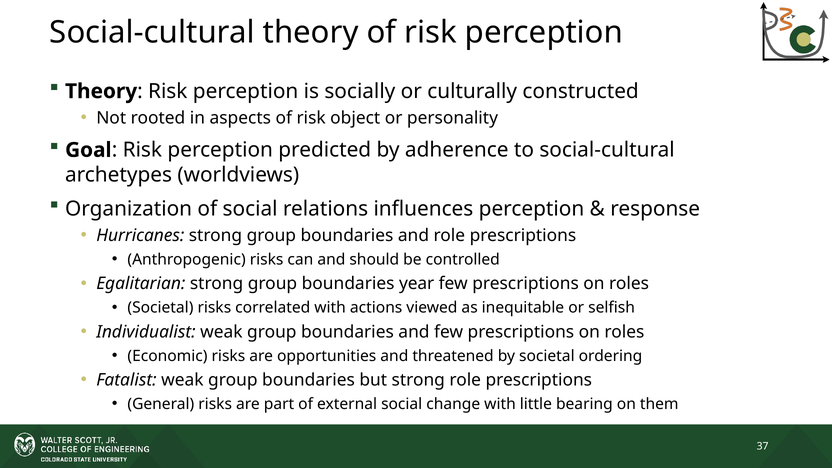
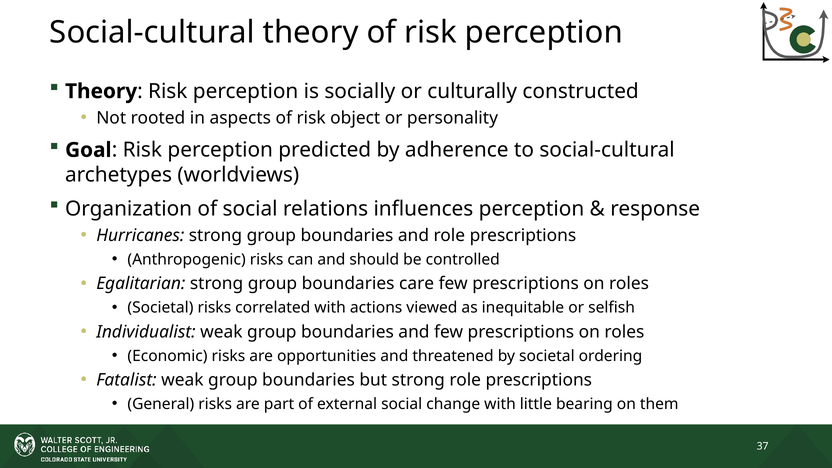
year: year -> care (417, 284)
